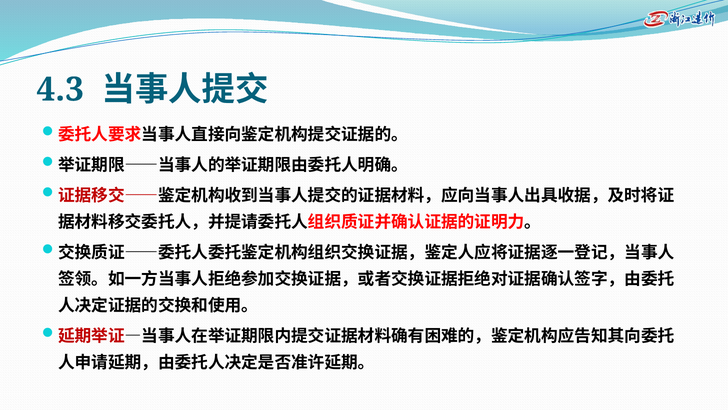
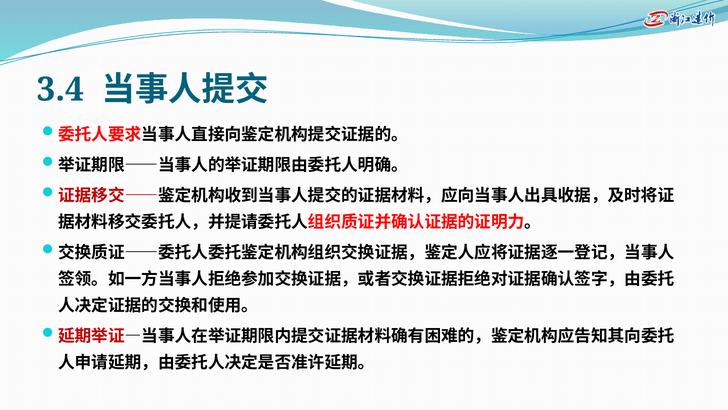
4.3: 4.3 -> 3.4 (60, 89)
